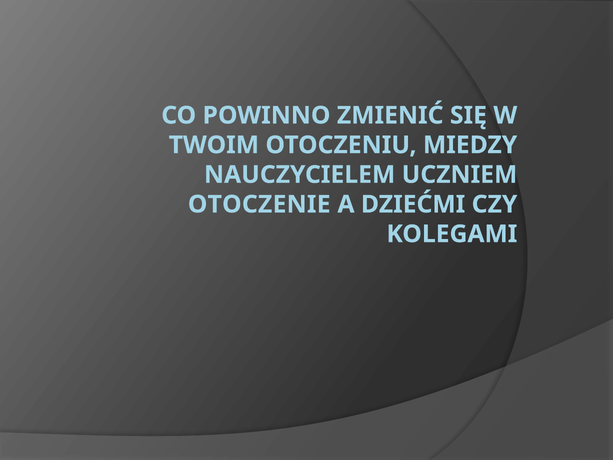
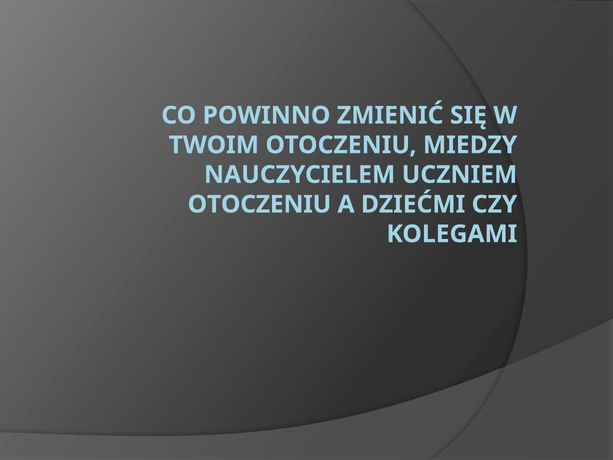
OTOCZENIE: OTOCZENIE -> OTOCZENIU (259, 204)
